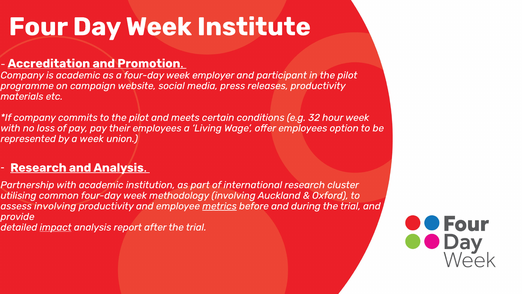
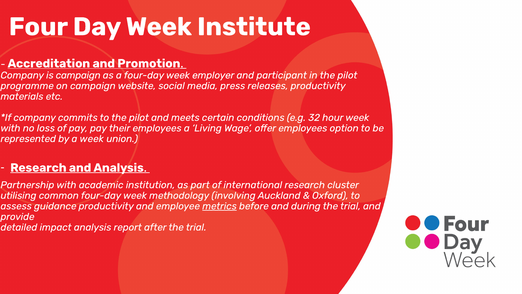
is academic: academic -> campaign (78, 75)
assess involving: involving -> guidance (55, 206)
impact underline: present -> none (56, 227)
